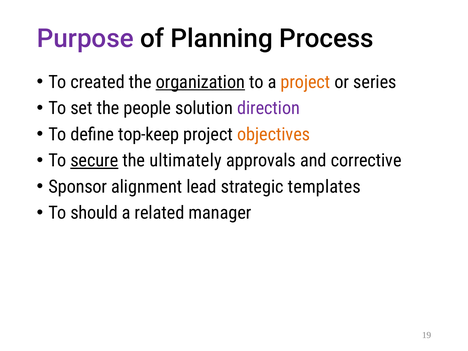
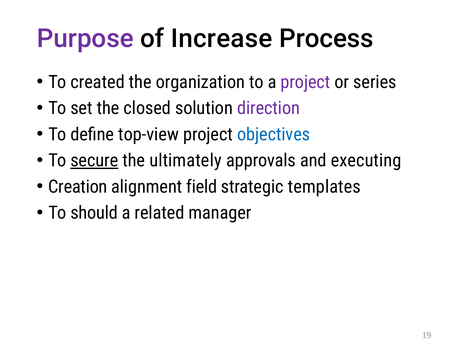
Planning: Planning -> Increase (222, 39)
organization underline: present -> none (200, 82)
project colour: orange -> purple (305, 82)
people: people -> closed (147, 108)
top-keep: top-keep -> top-view (149, 134)
objectives colour: orange -> blue (274, 134)
corrective: corrective -> executing (366, 161)
Sponsor: Sponsor -> Creation (78, 187)
lead: lead -> field (202, 187)
